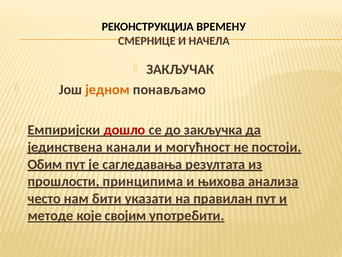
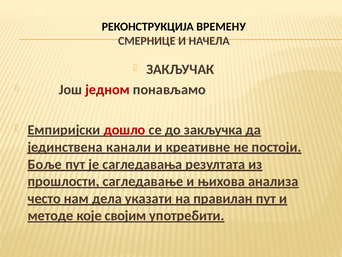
једном colour: orange -> red (108, 89)
могућност: могућност -> креативне (198, 147)
Обим: Обим -> Боље (45, 164)
принципима: принципима -> сагледавање (143, 181)
бити: бити -> дела (107, 198)
